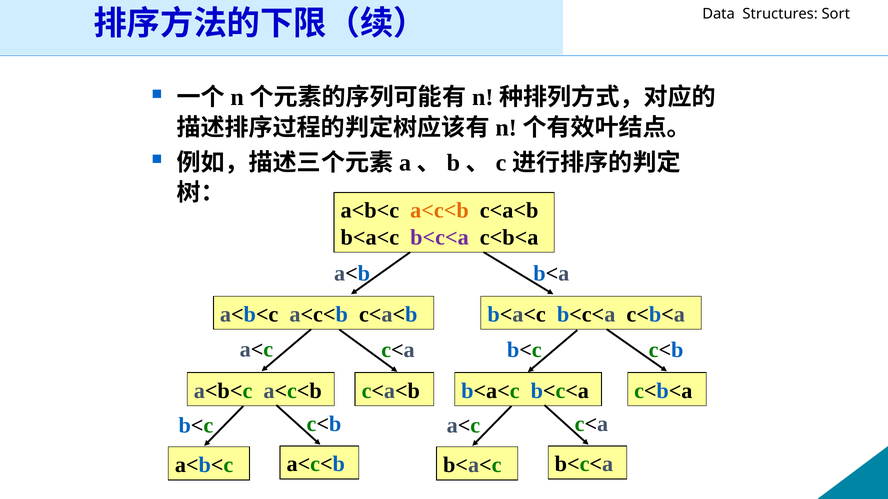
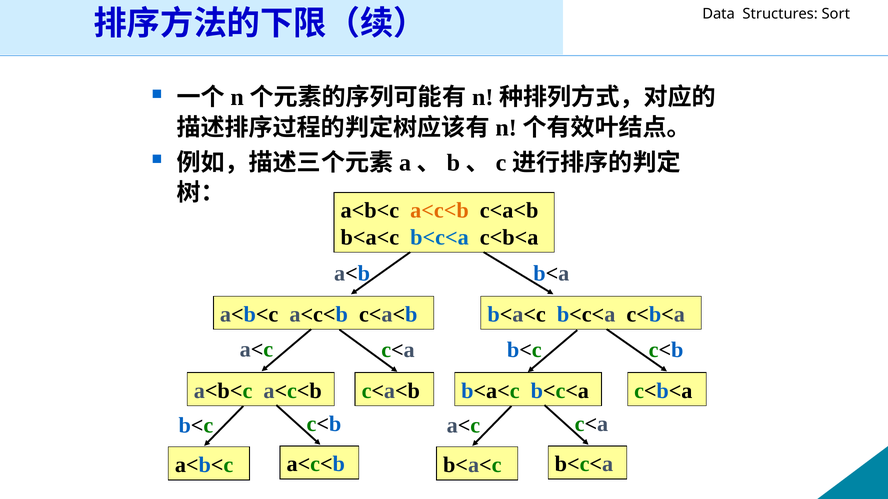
b<c<a colour: purple -> blue (439, 237)
